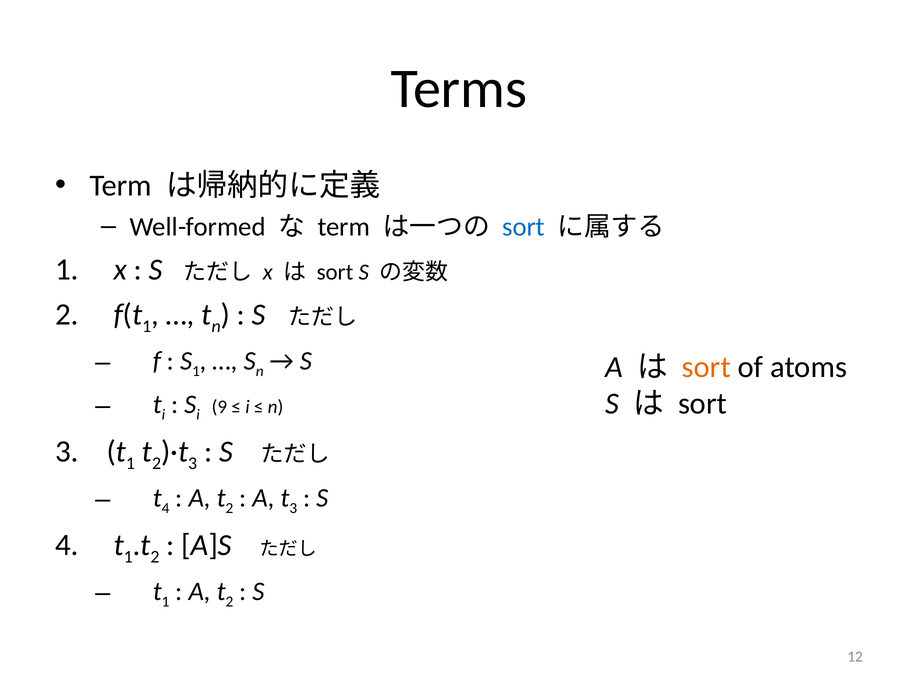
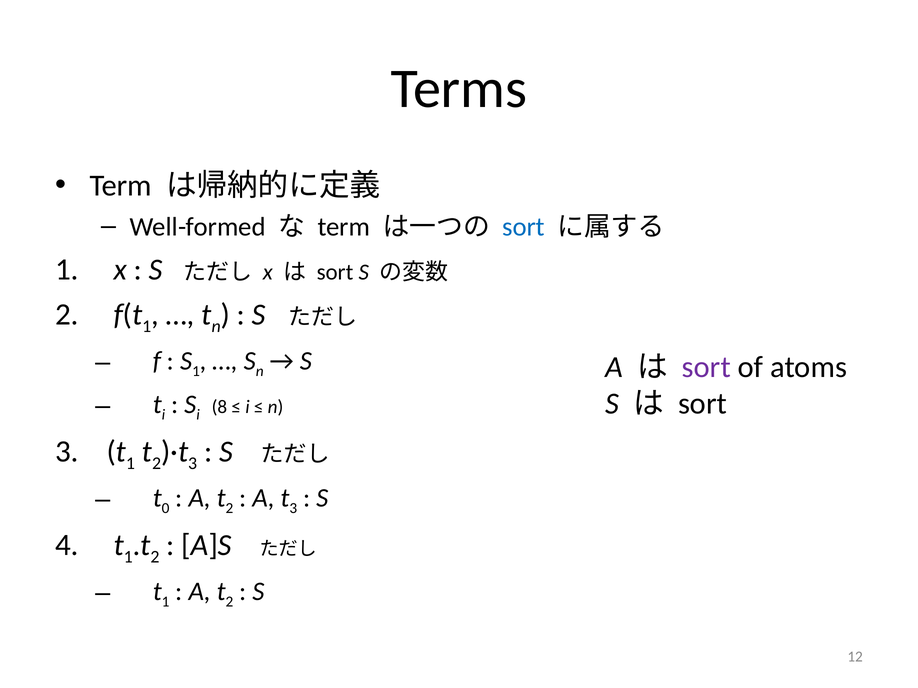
sort colour: orange -> purple (706, 367)
9: 9 -> 8 (219, 407)
4: 4 -> 0 (166, 509)
